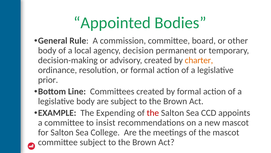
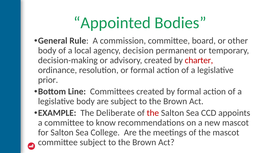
charter colour: orange -> red (199, 60)
Expending: Expending -> Deliberate (116, 113)
insist: insist -> know (106, 122)
